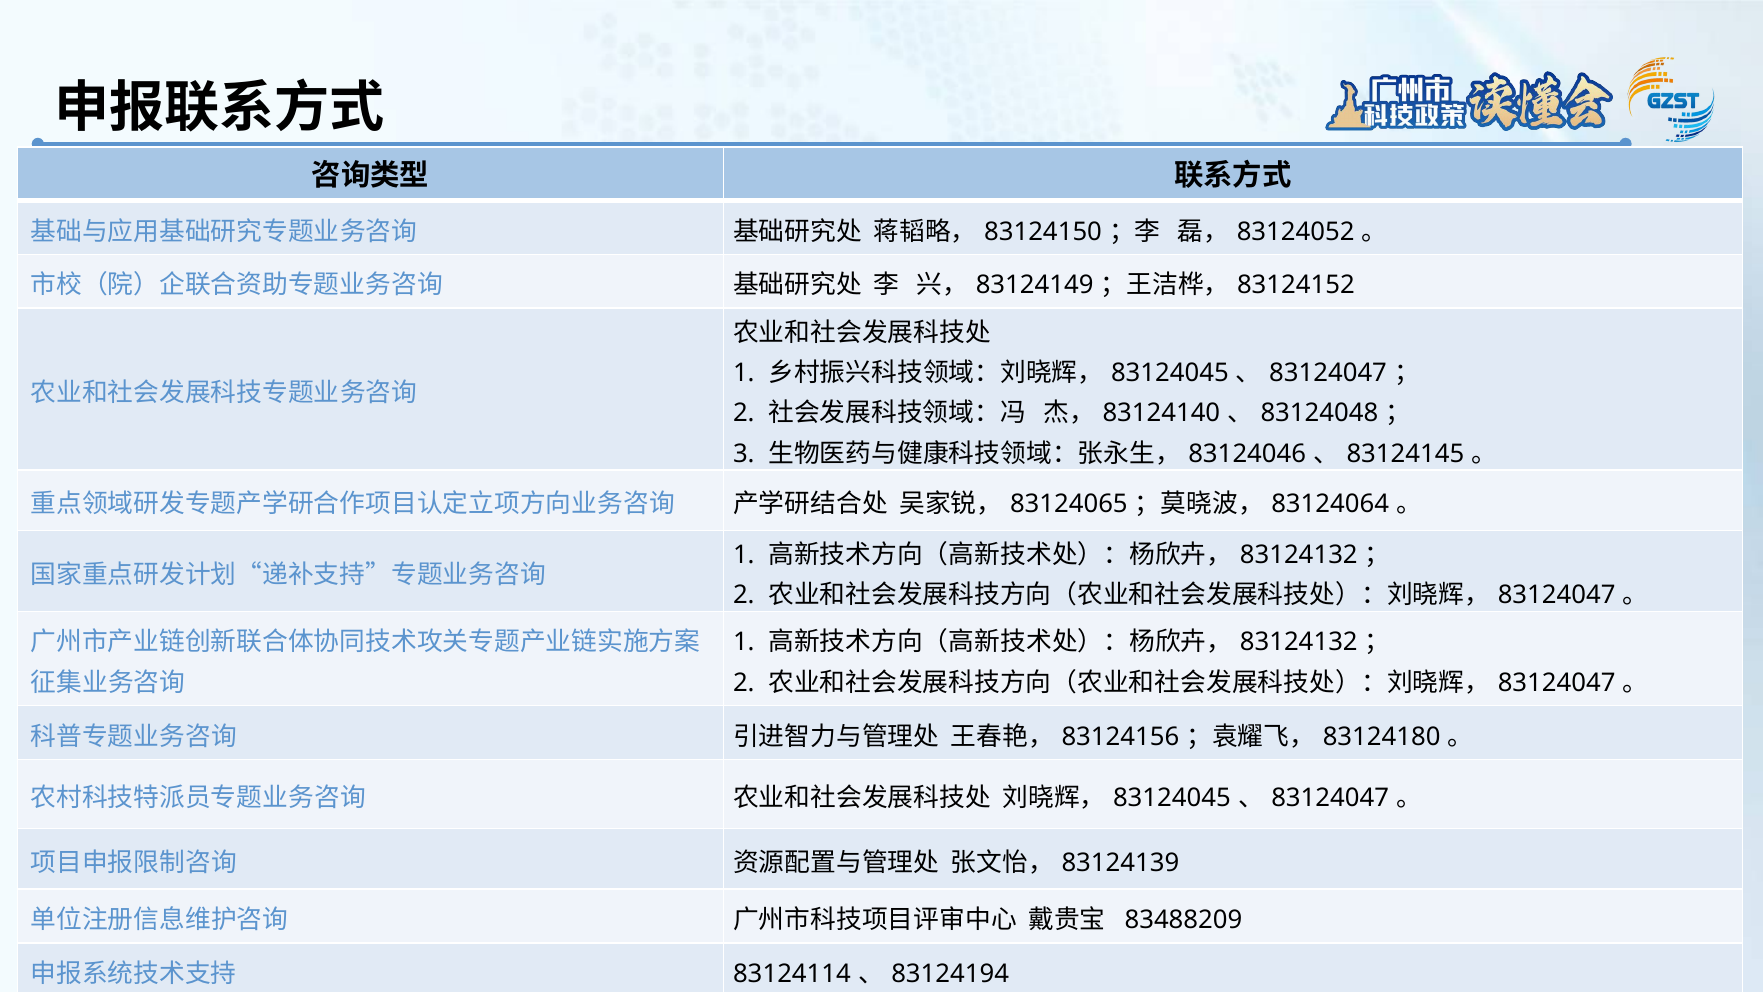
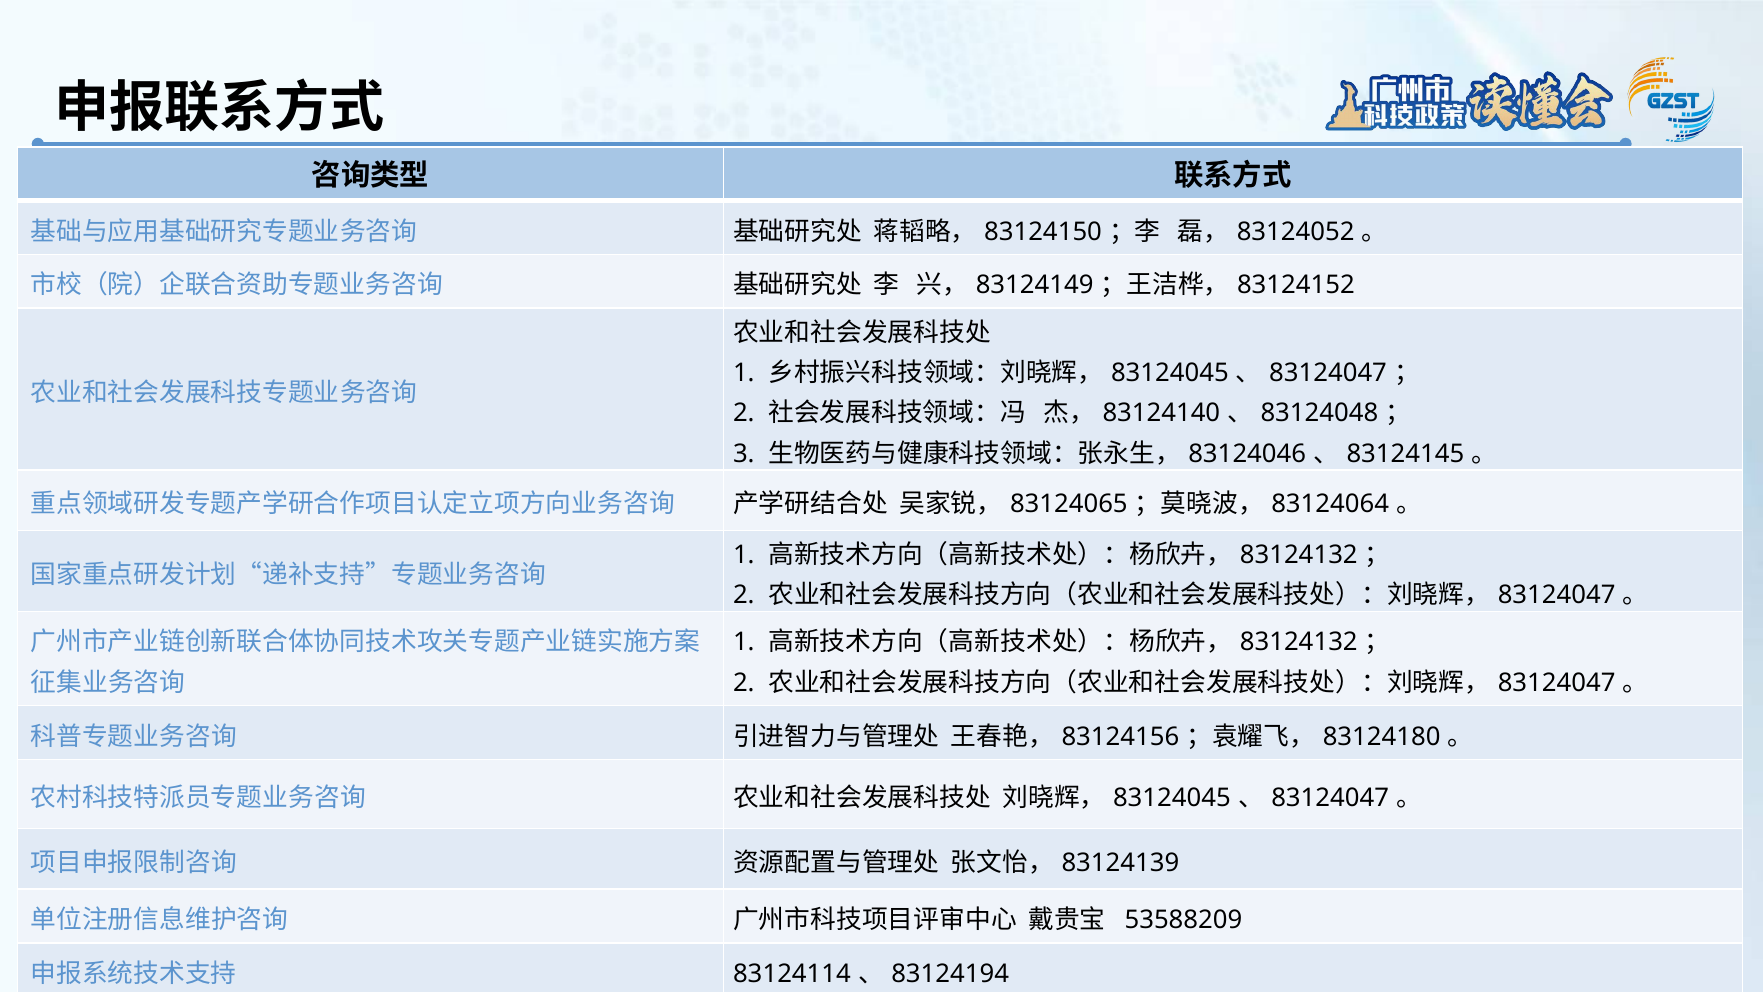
83488209: 83488209 -> 53588209 (1183, 920)
